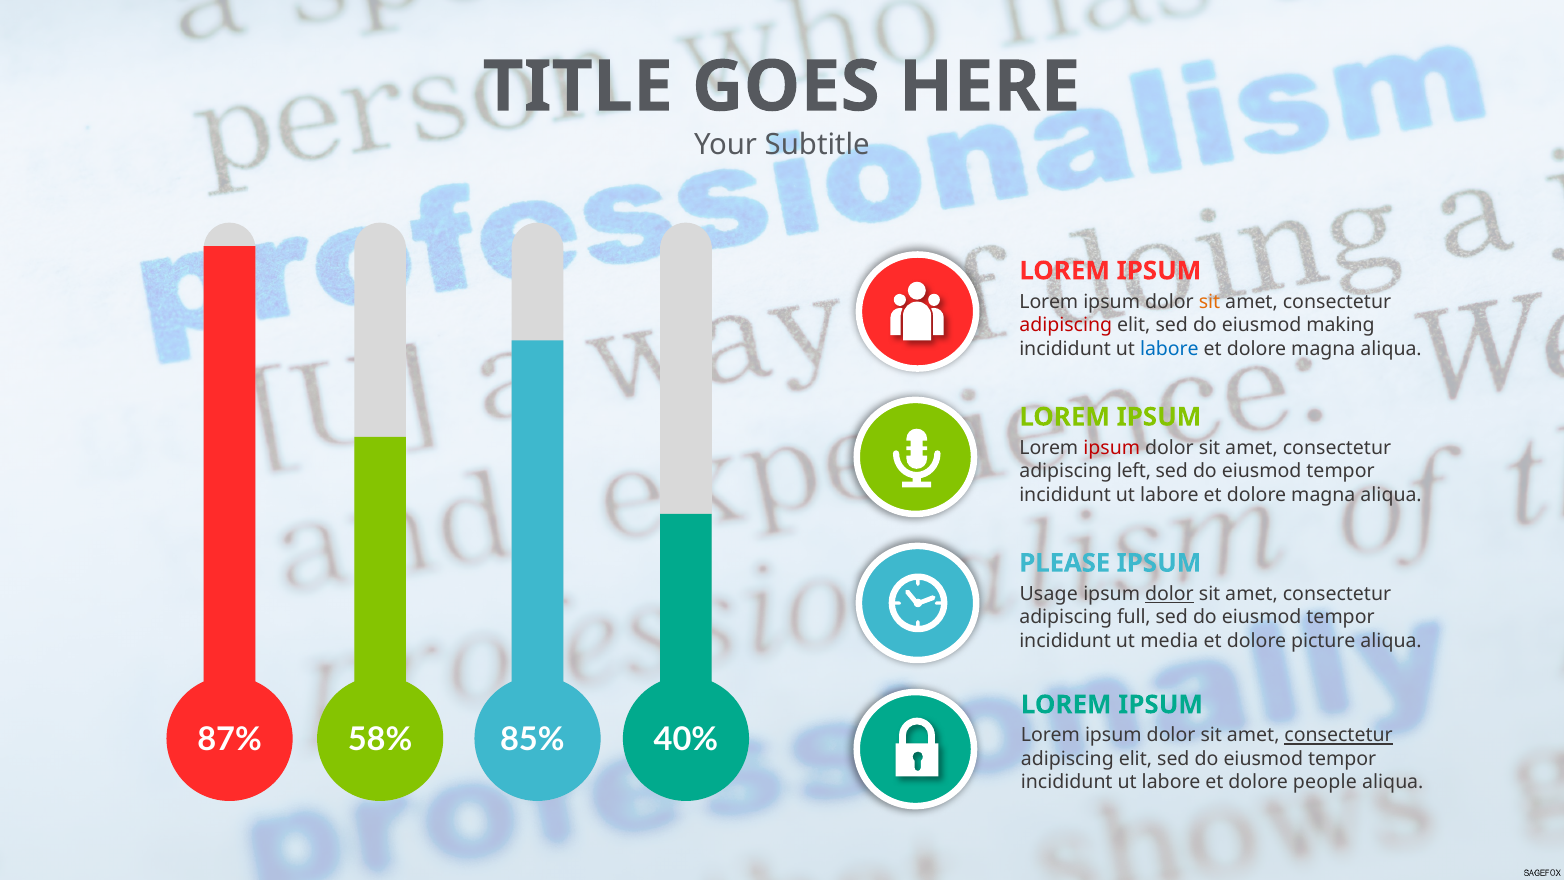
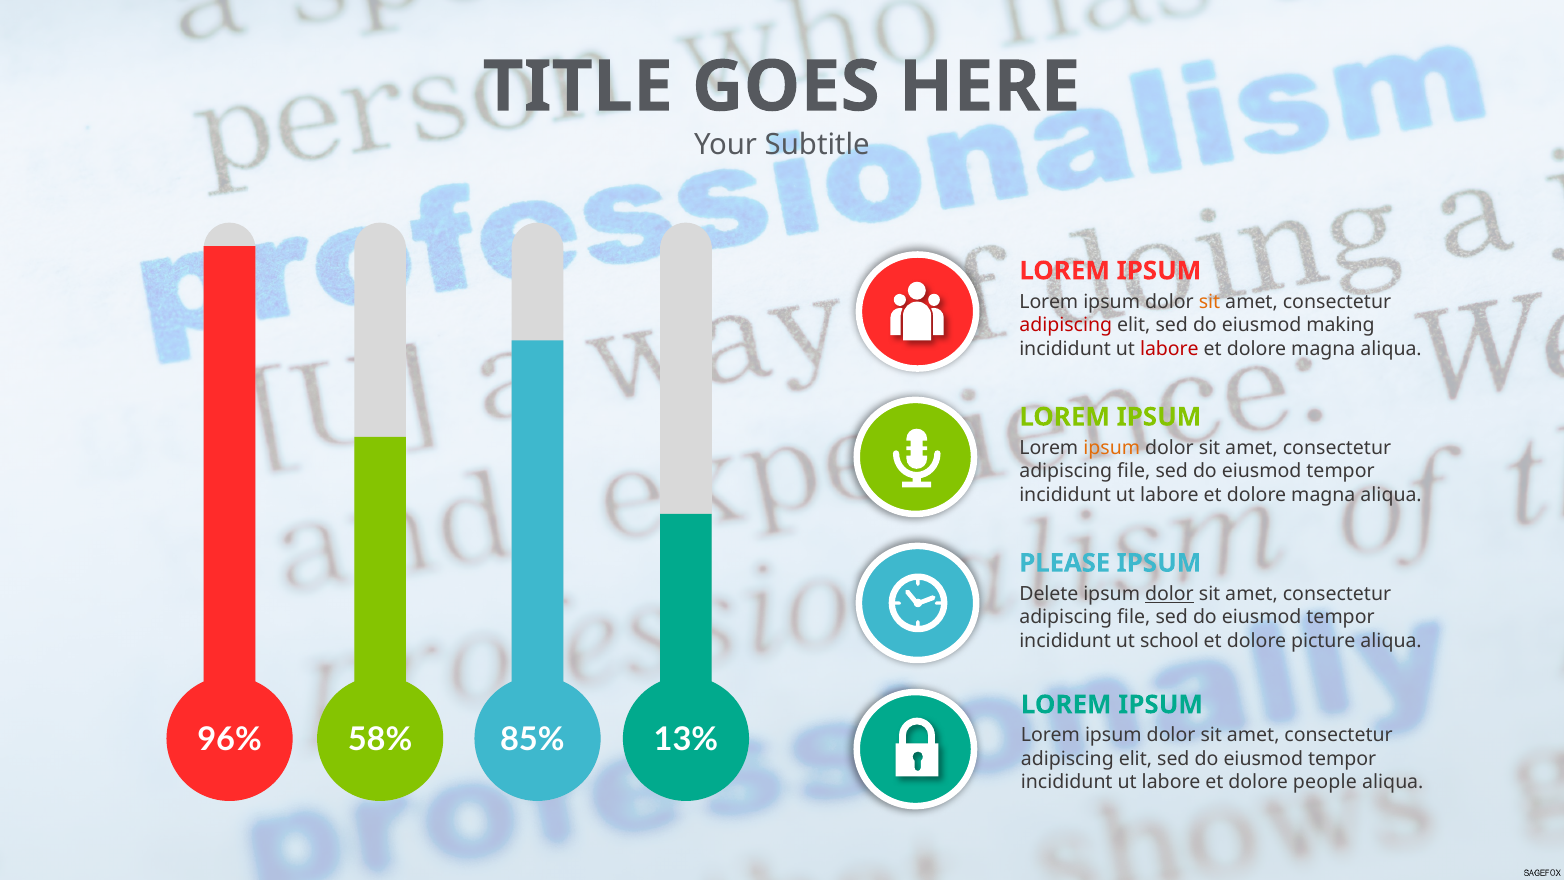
labore colour: blue -> red (1169, 348)
ipsum colour: red -> orange (1112, 448)
left: left -> file (1134, 471)
Usage: Usage -> Delete (1049, 594)
full: full -> file (1134, 617)
media: media -> school (1169, 641)
87%: 87% -> 96% (230, 740)
40%: 40% -> 13% (686, 740)
consectetur underline: present -> none (1339, 735)
